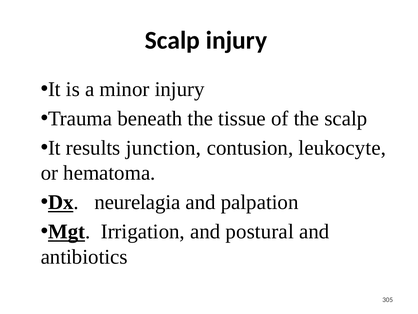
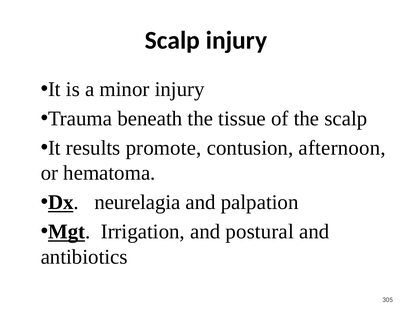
junction: junction -> promote (164, 148)
leukocyte: leukocyte -> afternoon (342, 148)
